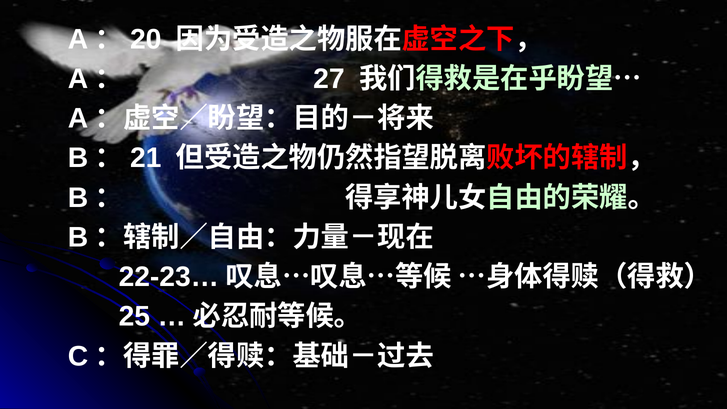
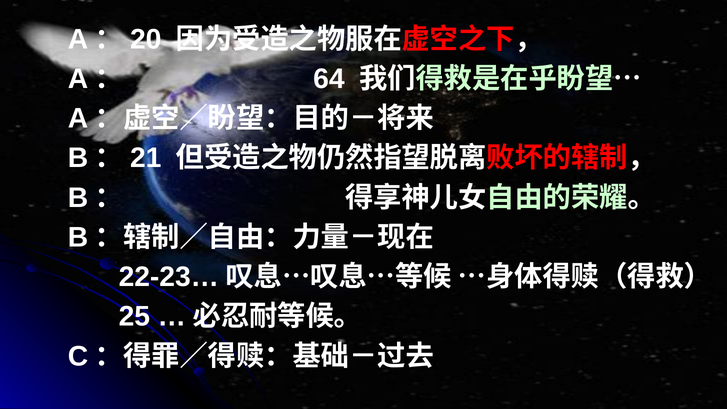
27: 27 -> 64 (329, 79)
